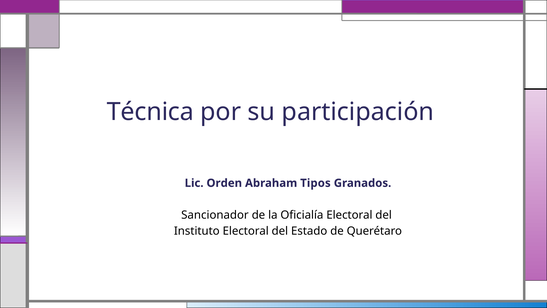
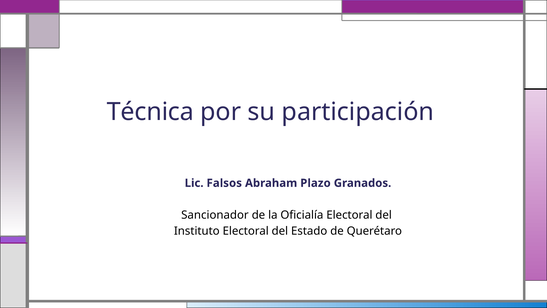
Orden: Orden -> Falsos (224, 183)
Tipos: Tipos -> Plazo (315, 183)
